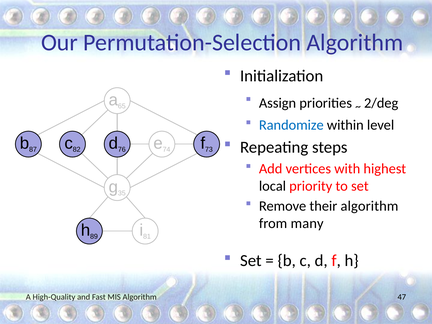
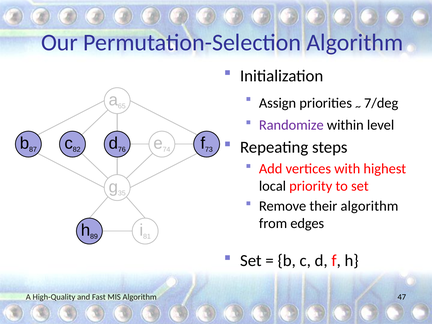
2/deg: 2/deg -> 7/deg (381, 103)
Randomize colour: blue -> purple (291, 125)
many: many -> edges (307, 223)
